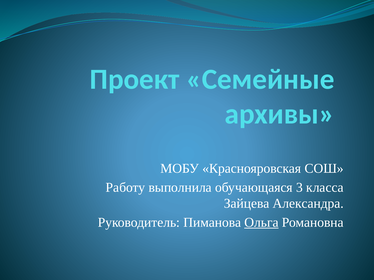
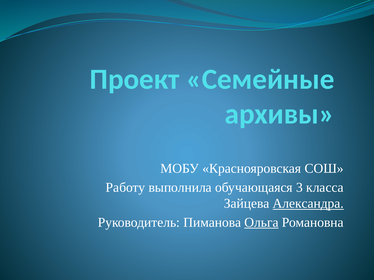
Александра underline: none -> present (308, 204)
